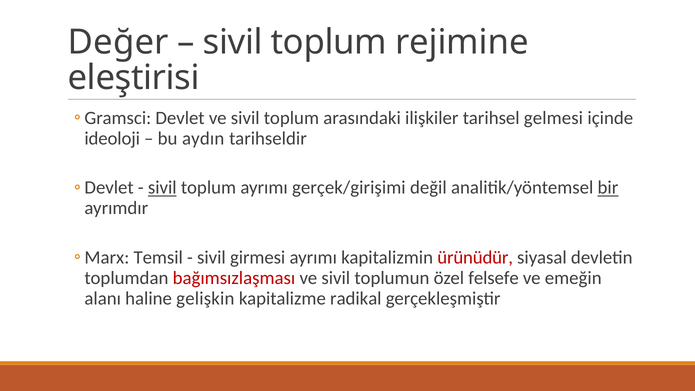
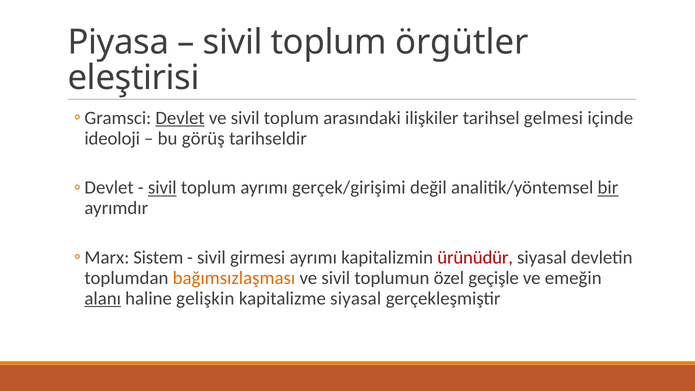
Değer: Değer -> Piyasa (118, 42)
rejimine: rejimine -> örgütler (462, 42)
Devlet underline: none -> present (180, 118)
aydın: aydın -> görüş (203, 138)
Temsil: Temsil -> Sistem (158, 258)
bağımsızlaşması colour: red -> orange (234, 278)
felsefe: felsefe -> geçişle (494, 278)
alanı underline: none -> present (103, 298)
kapitalizme radikal: radikal -> siyasal (356, 298)
